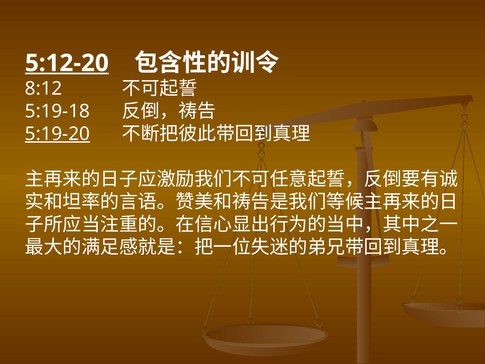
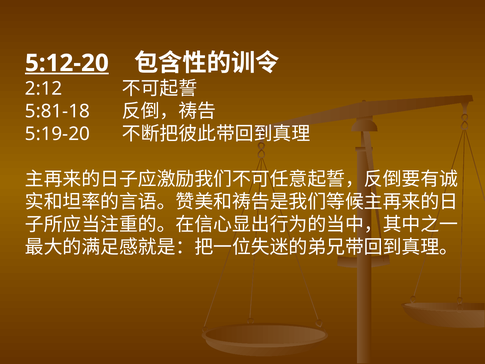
8:12: 8:12 -> 2:12 (44, 89)
5:19-18: 5:19-18 -> 5:81-18 (57, 111)
5:19-20 underline: present -> none (57, 134)
